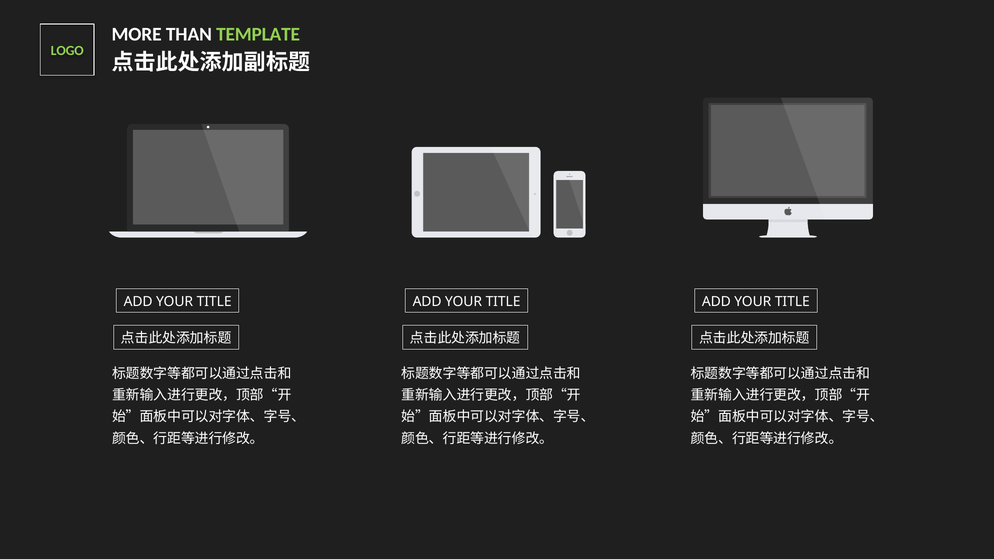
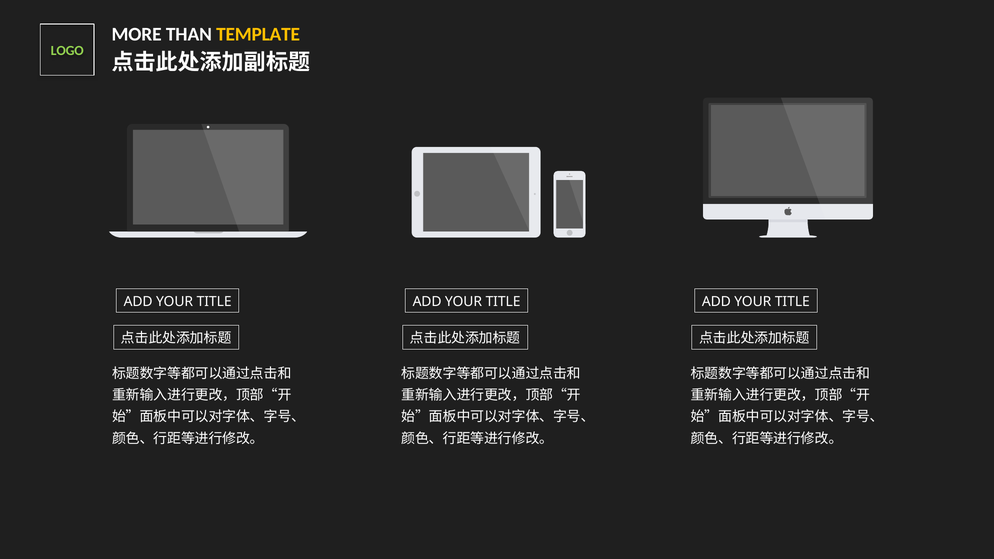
TEMPLATE colour: light green -> yellow (258, 35)
